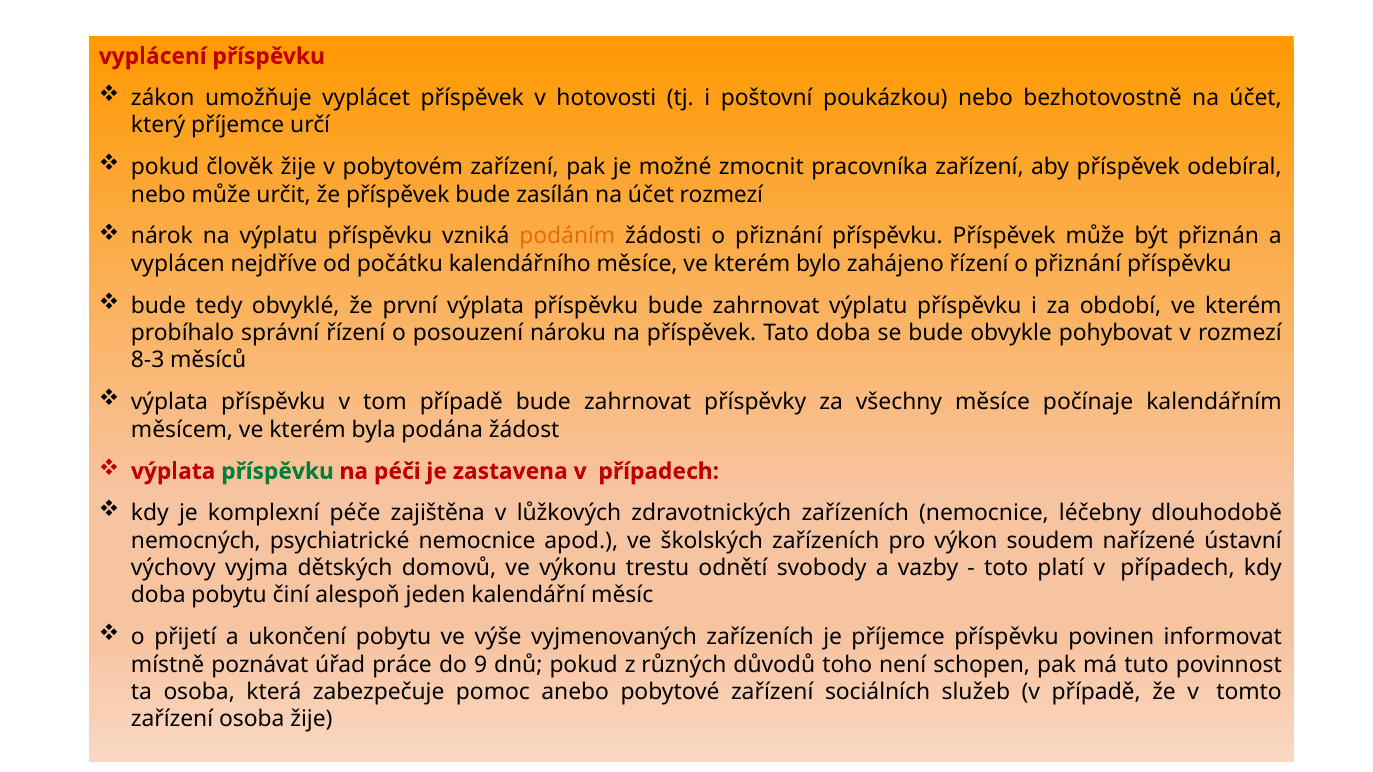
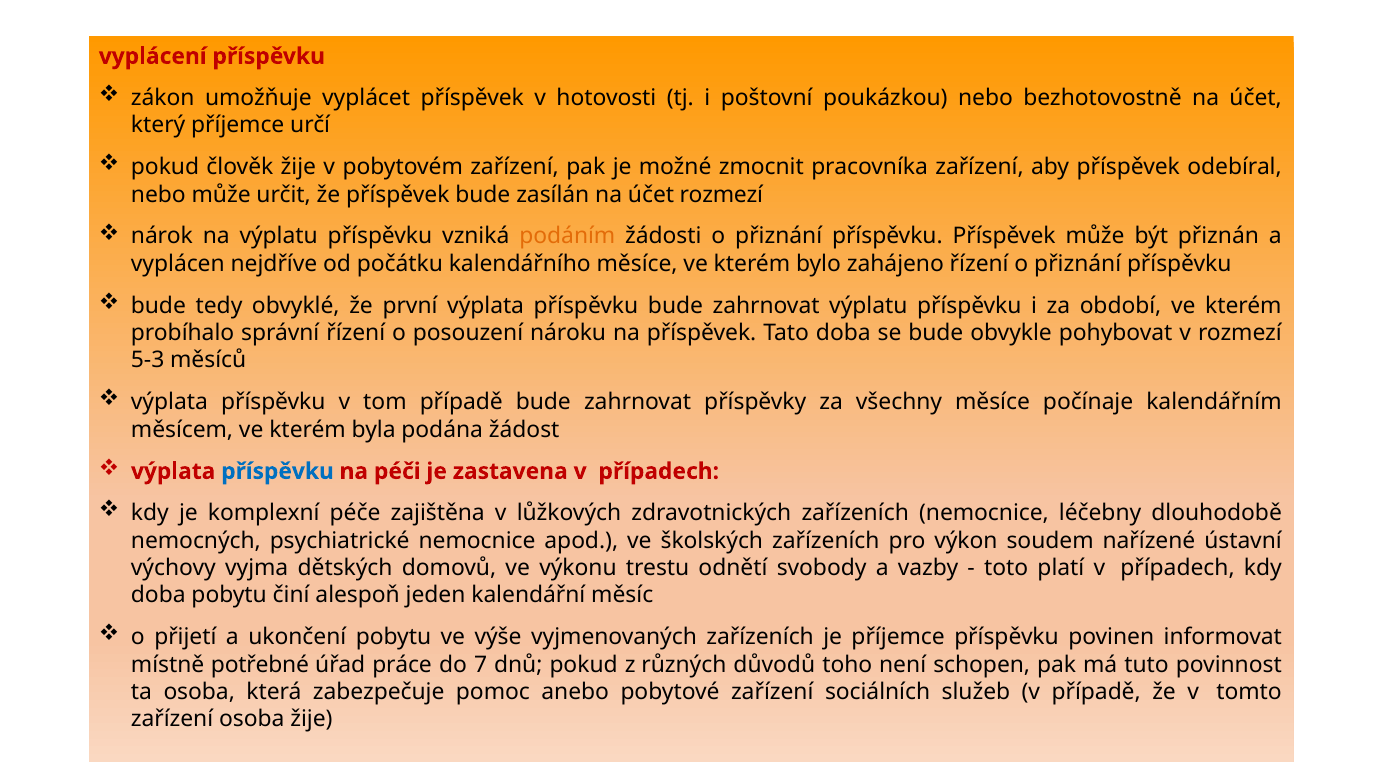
8-3: 8-3 -> 5-3 (148, 361)
příspěvku colour: green -> blue (278, 471)
poznávat: poznávat -> potřebné (260, 665)
9: 9 -> 7 (481, 665)
